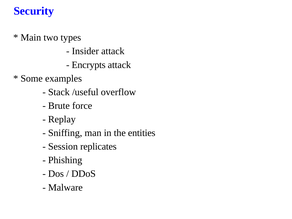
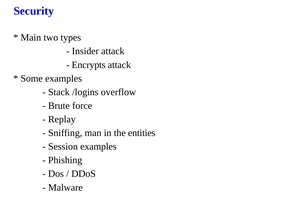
/useful: /useful -> /logins (85, 92)
Session replicates: replicates -> examples (98, 147)
